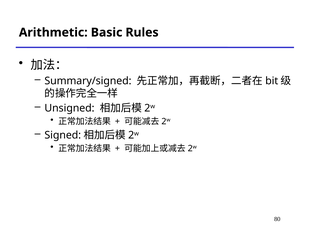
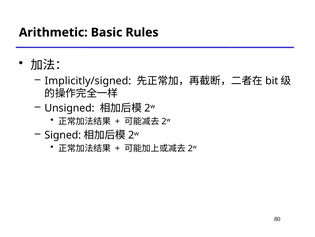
Summary/signed: Summary/signed -> Implicitly/signed (88, 81)
